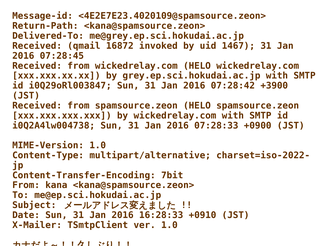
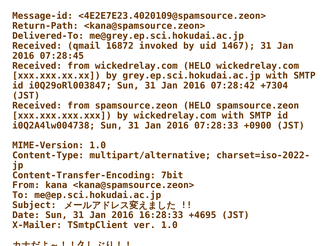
+3900: +3900 -> +7304 (274, 86)
+0910: +0910 -> +4695 (203, 216)
